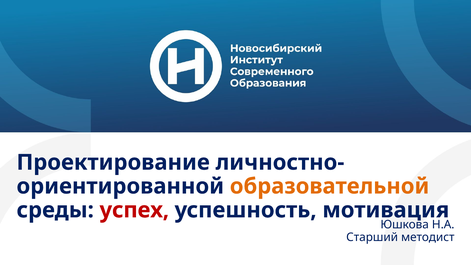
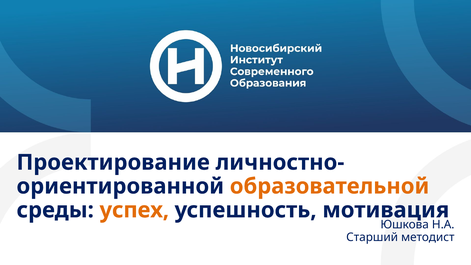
успех colour: red -> orange (134, 210)
